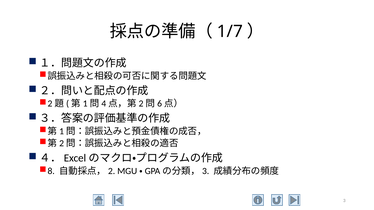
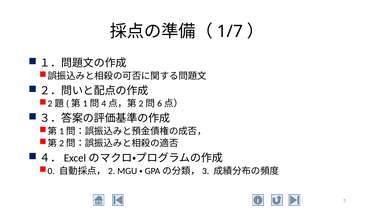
8: 8 -> 0 (51, 171)
